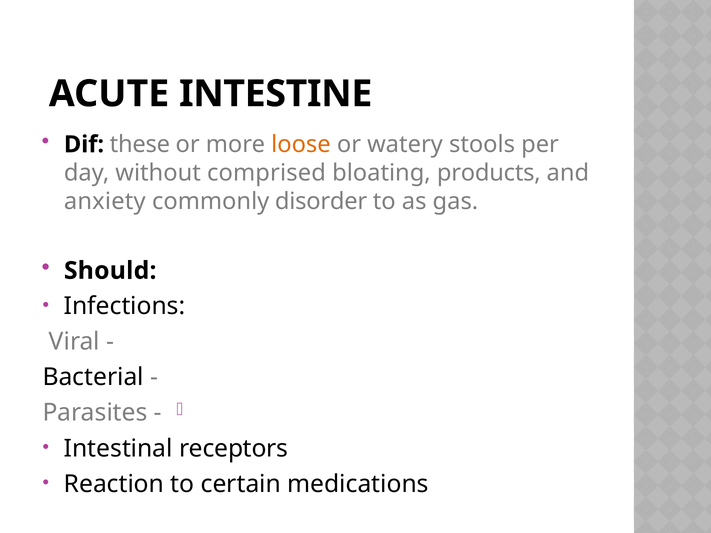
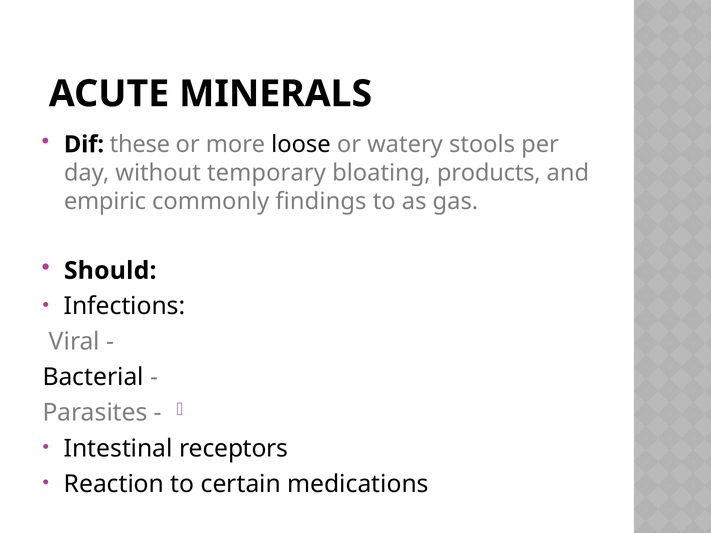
INTESTINE: INTESTINE -> MINERALS (276, 94)
loose colour: orange -> black (301, 145)
comprised: comprised -> temporary (266, 173)
anxiety: anxiety -> empiric (105, 201)
disorder: disorder -> findings (321, 201)
